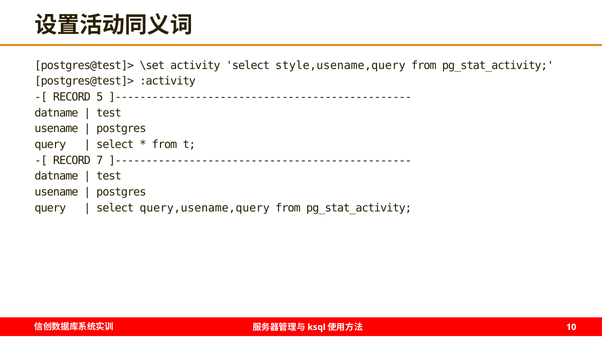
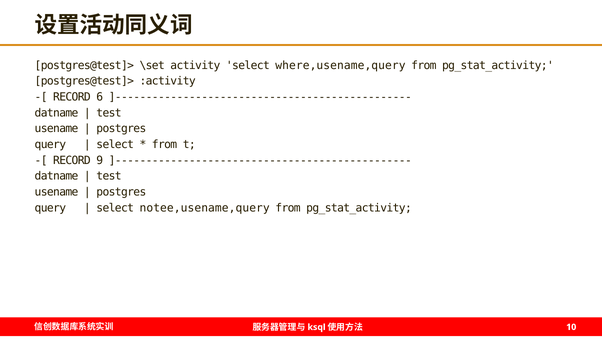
style,usename,query: style,usename,query -> where,usename,query (340, 65)
5: 5 -> 6 (100, 97)
7: 7 -> 9 (100, 160)
query,usename,query: query,usename,query -> notee,usename,query (205, 208)
